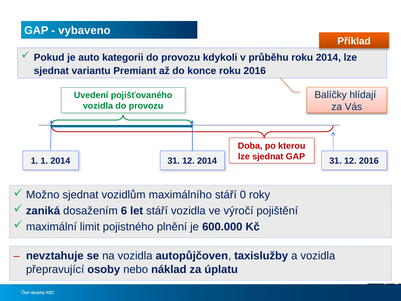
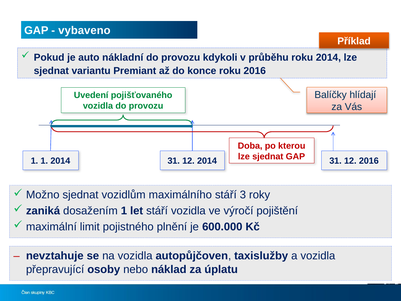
kategorii: kategorii -> nákladní (123, 58)
0: 0 -> 3 (243, 195)
dosažením 6: 6 -> 1 (124, 211)
